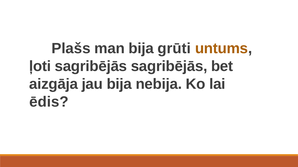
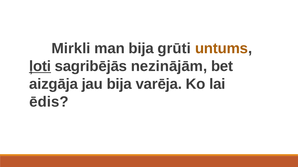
Plašs: Plašs -> Mirkli (71, 49)
ļoti underline: none -> present (40, 66)
sagribējās sagribējās: sagribējās -> nezinājām (169, 66)
nebija: nebija -> varēja (159, 84)
